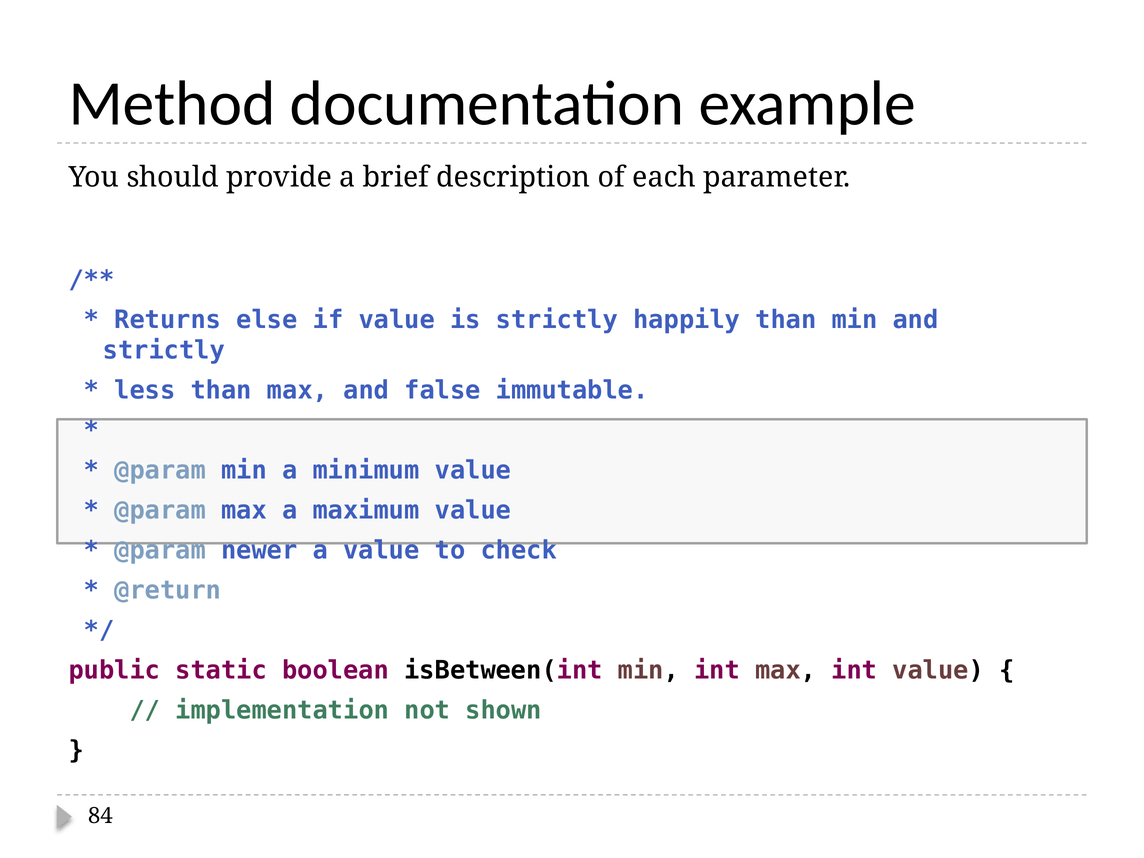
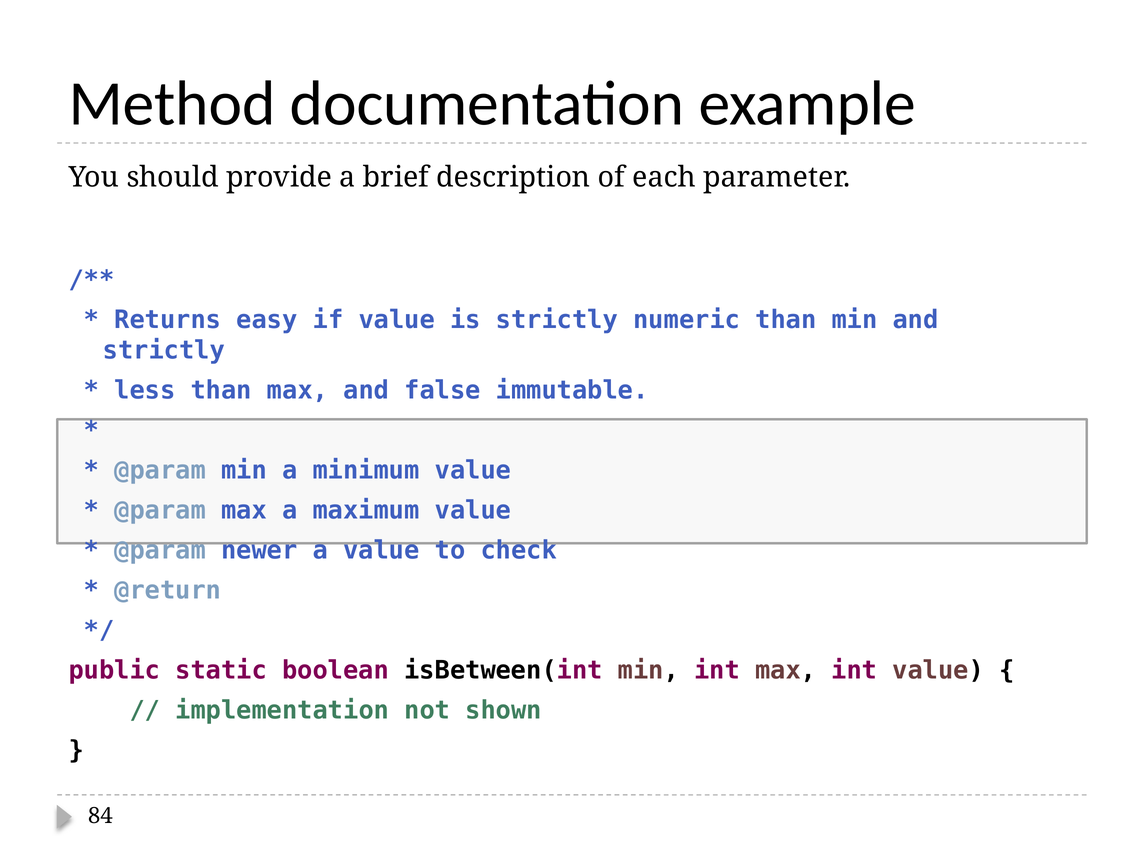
else: else -> easy (267, 320)
happily: happily -> numeric (687, 320)
